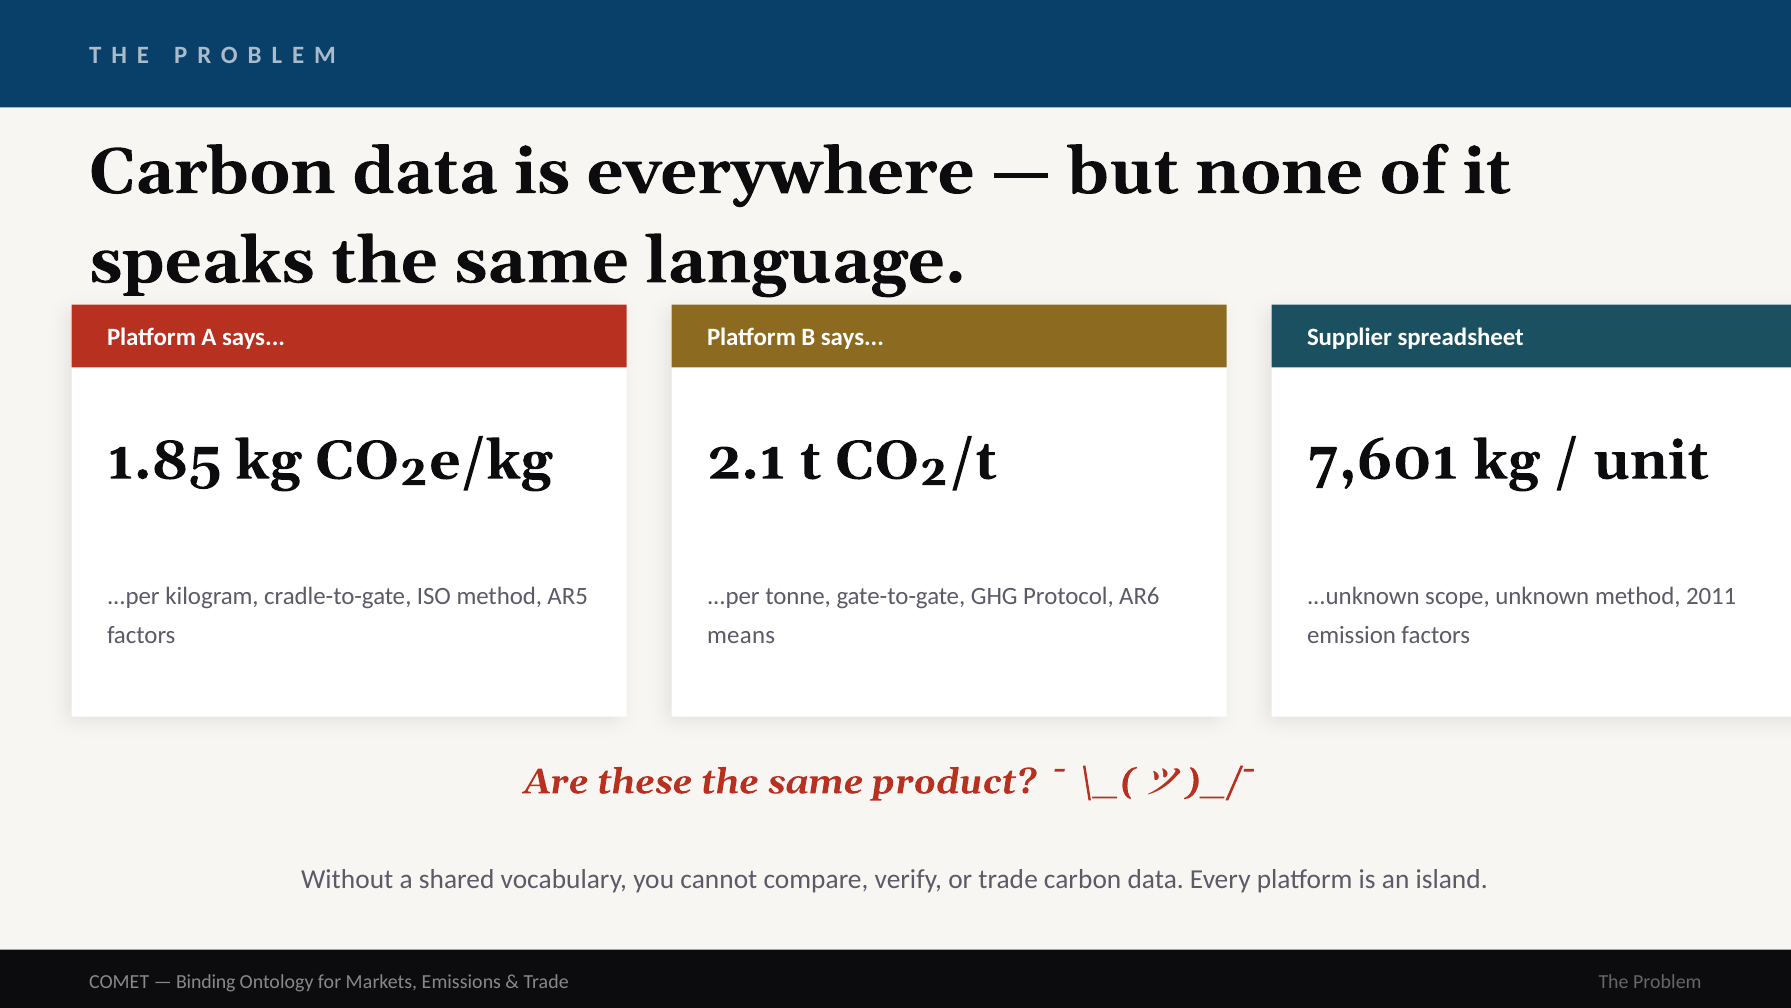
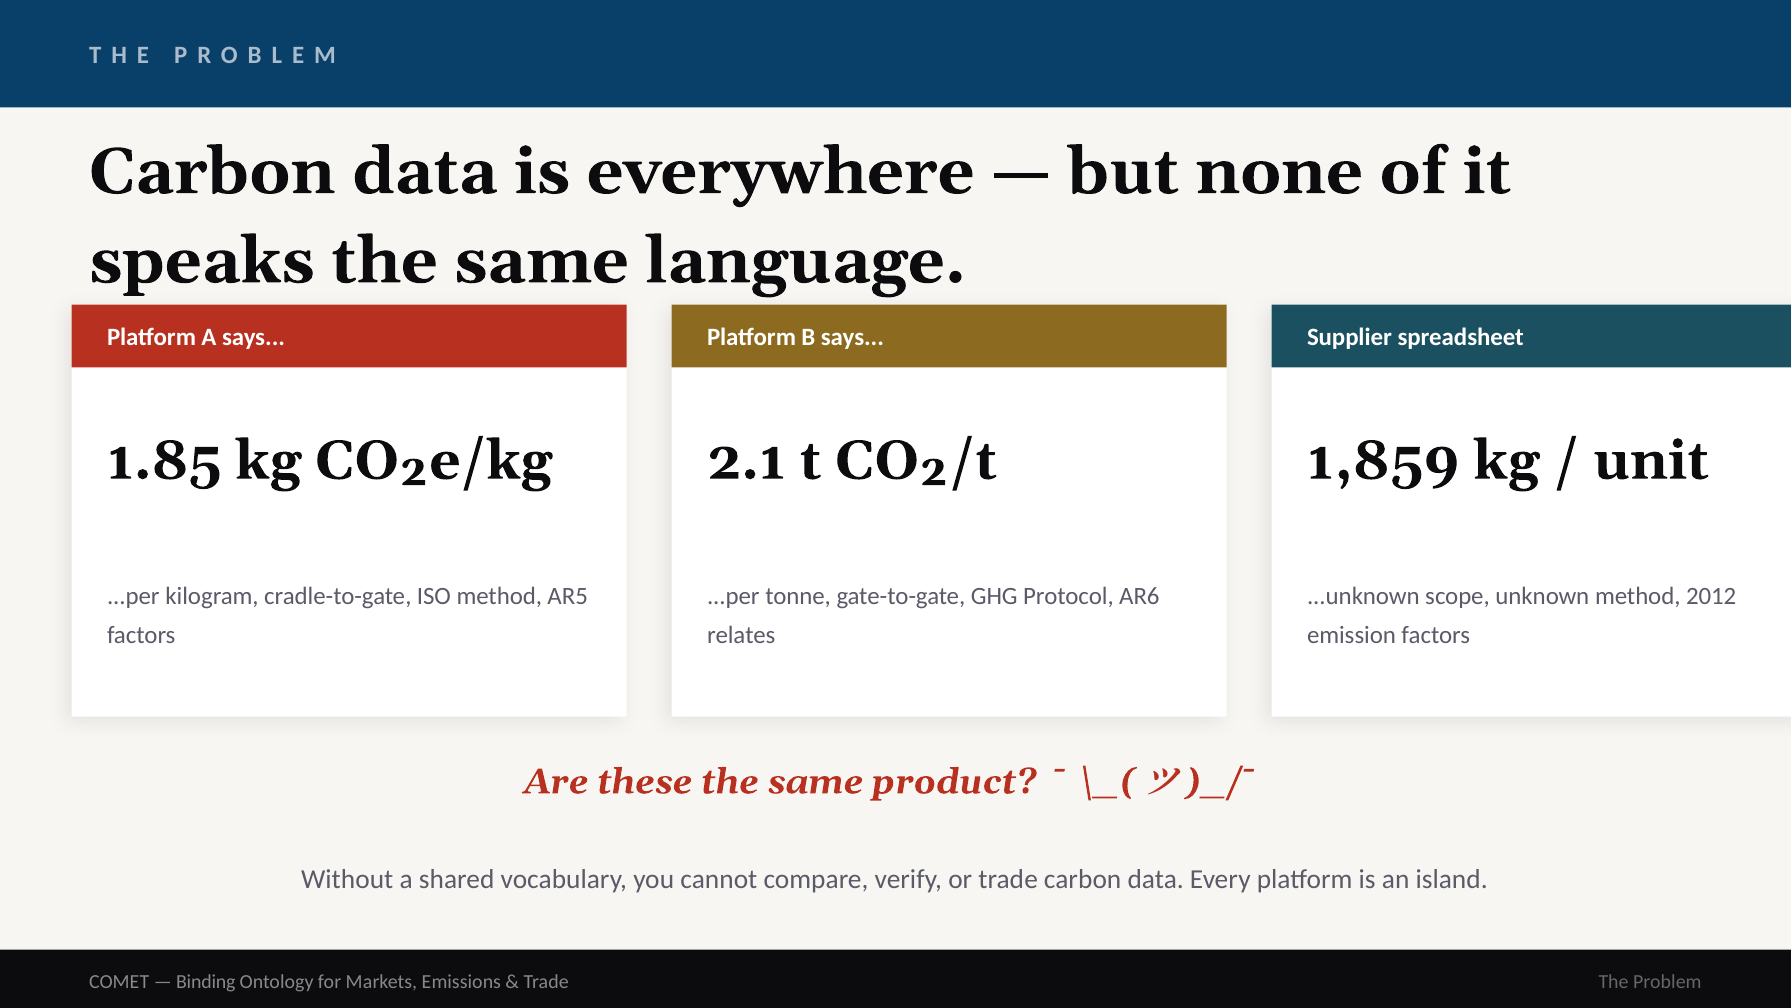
7,601: 7,601 -> 1,859 (1383, 460)
2011: 2011 -> 2012 (1711, 596)
means: means -> relates (741, 635)
